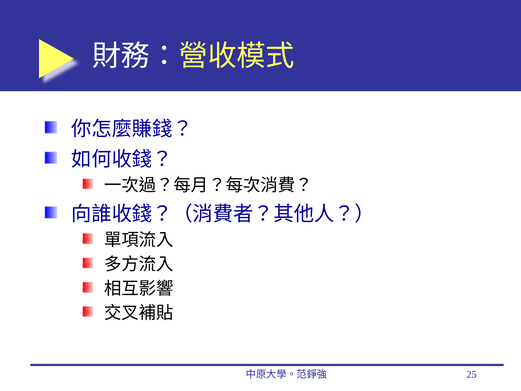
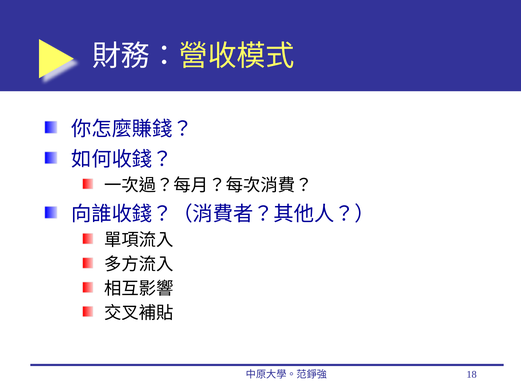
25: 25 -> 18 (472, 374)
